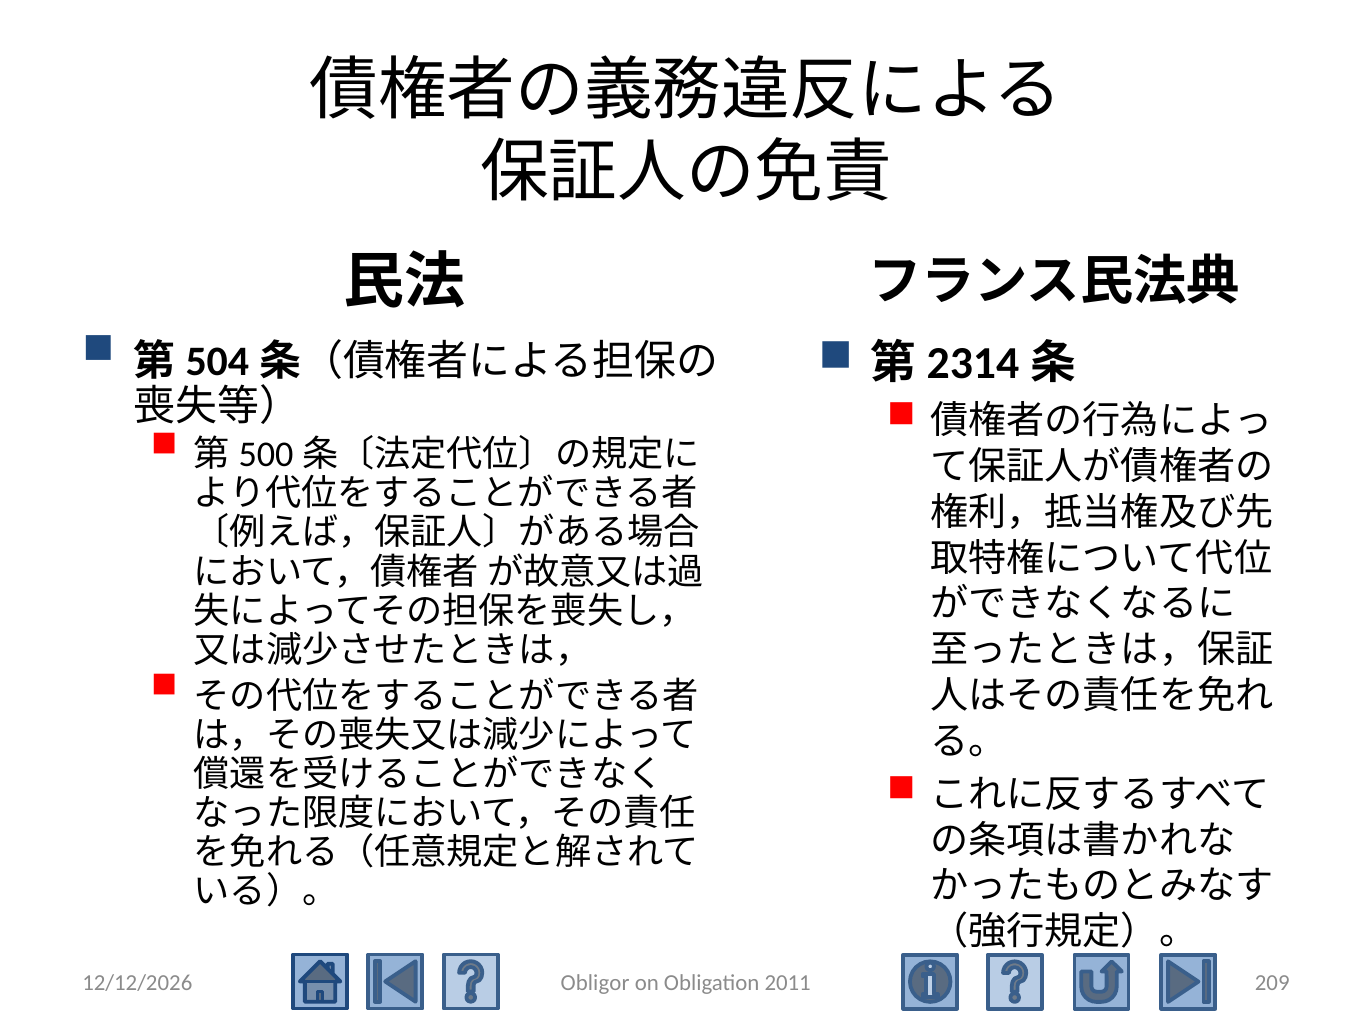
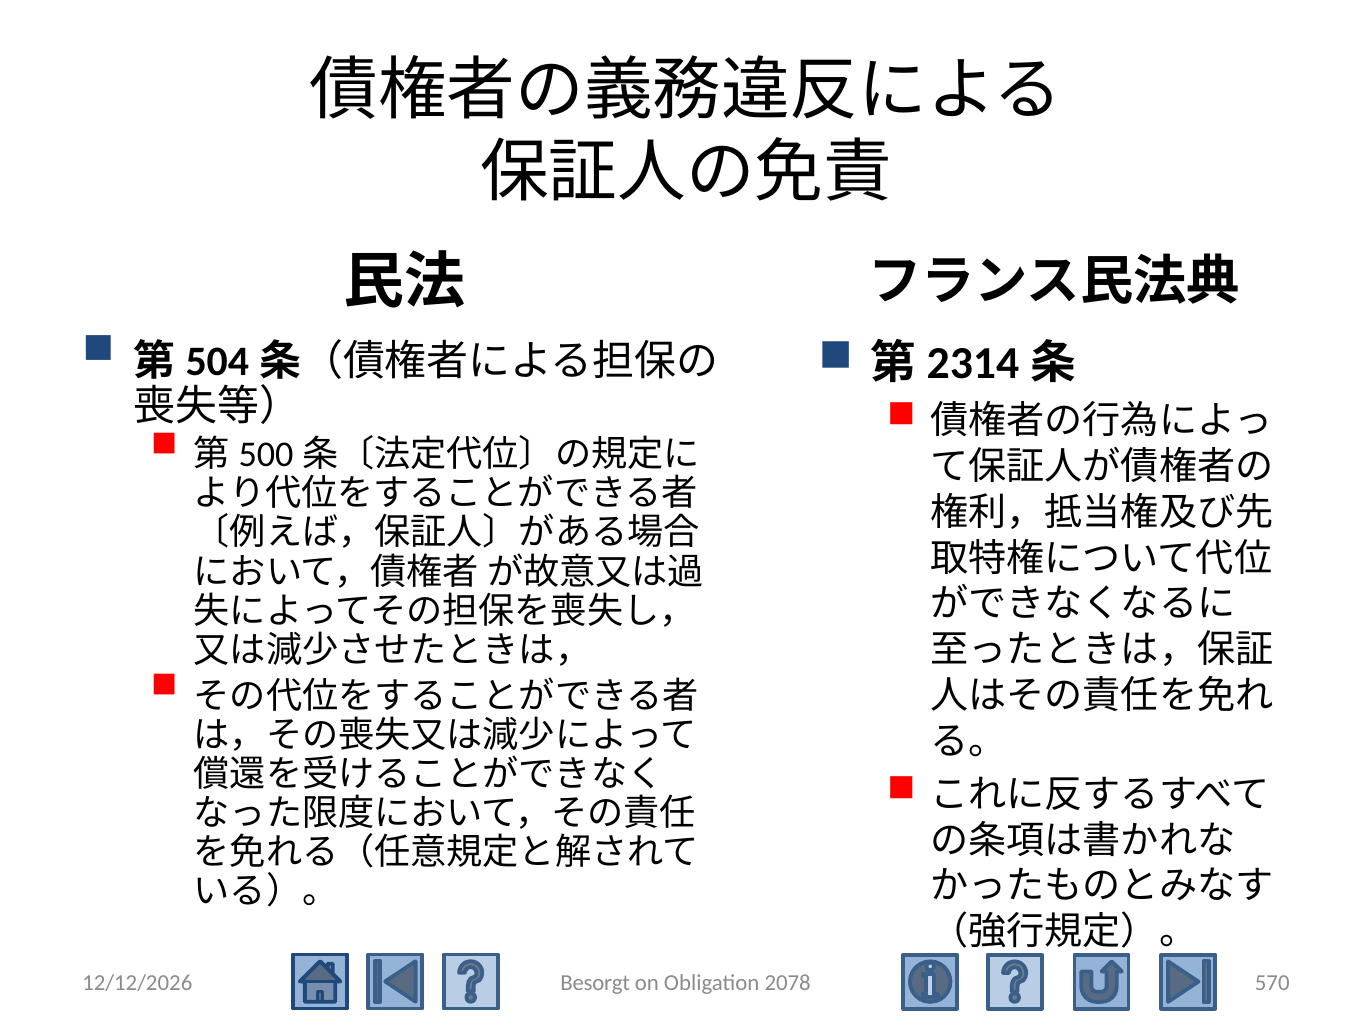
Obligor: Obligor -> Besorgt (595, 982)
2011: 2011 -> 2078 (788, 982)
209: 209 -> 570 (1272, 982)
